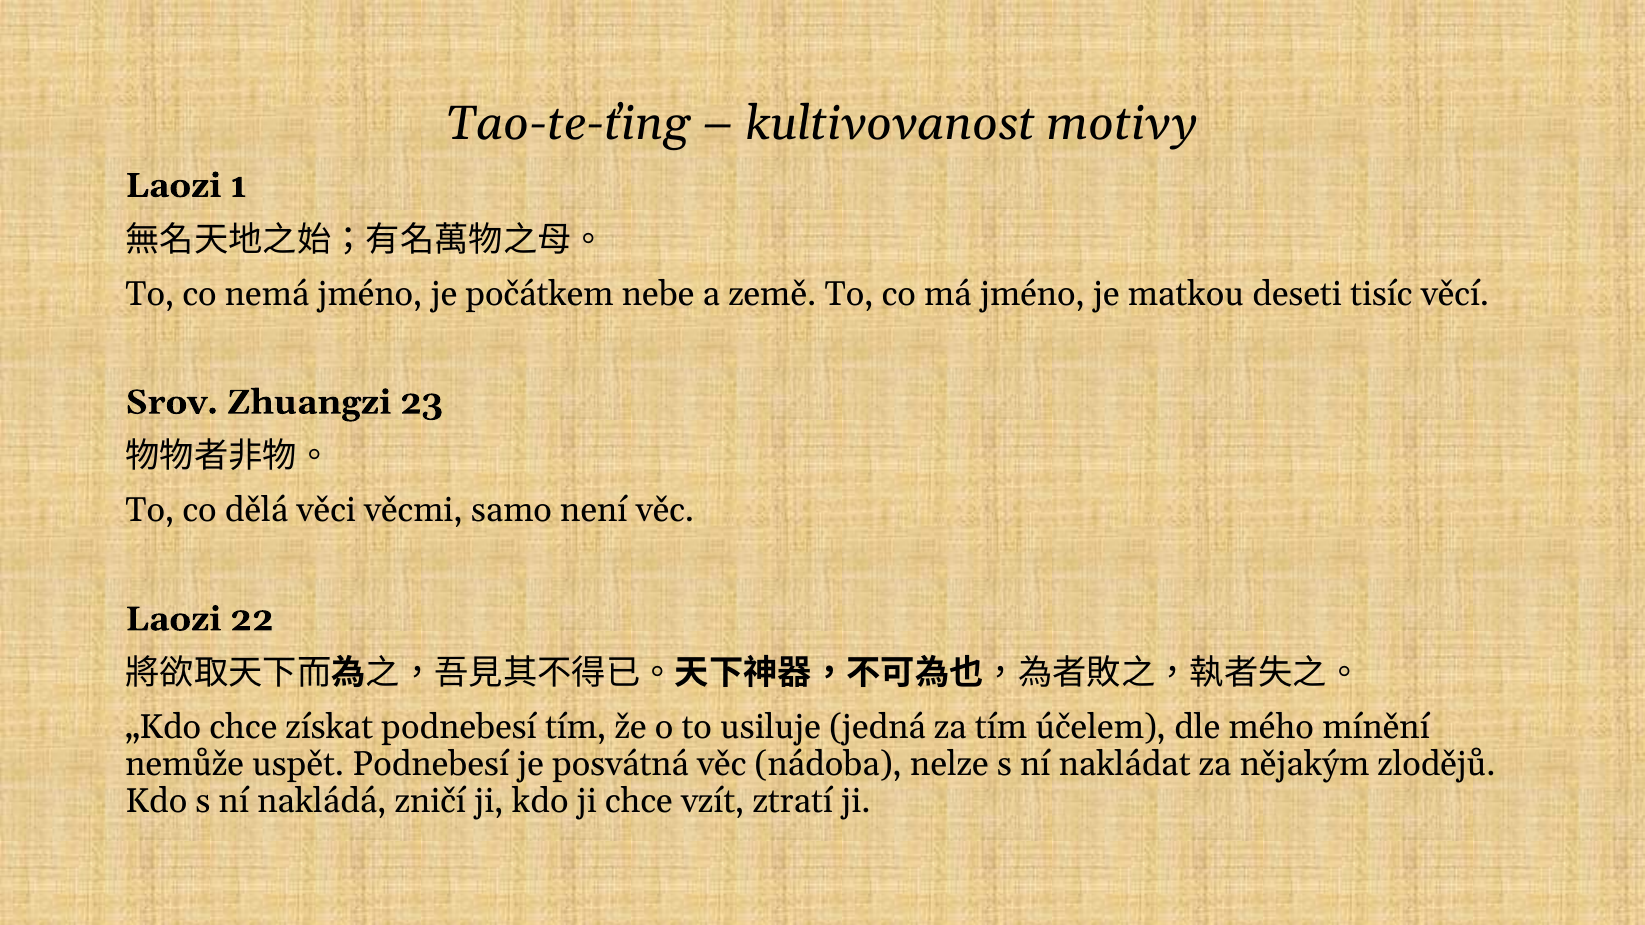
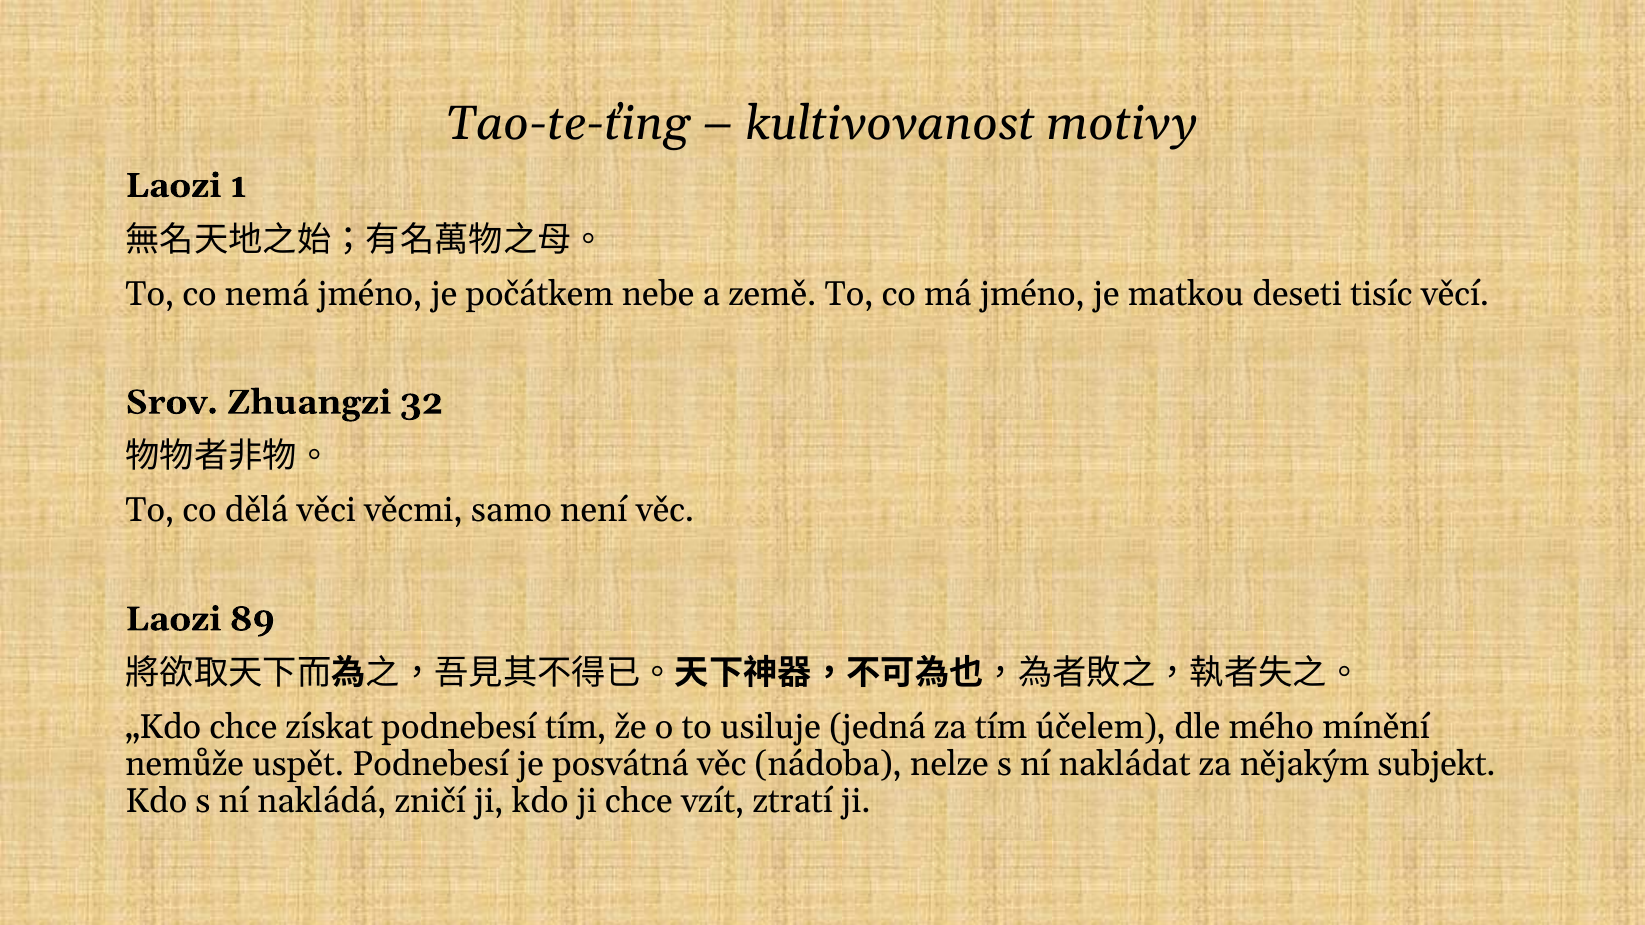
23: 23 -> 32 (422, 402)
22: 22 -> 89 (252, 619)
zlodějů: zlodějů -> subjekt (1437, 765)
